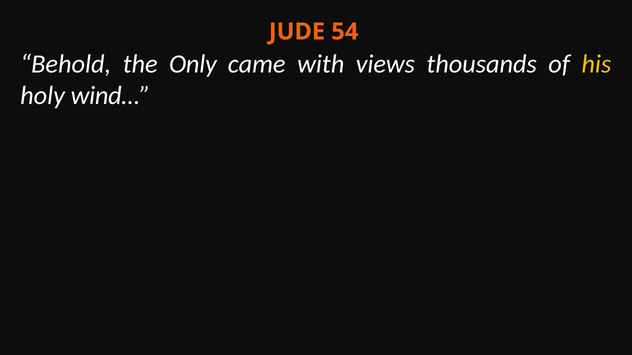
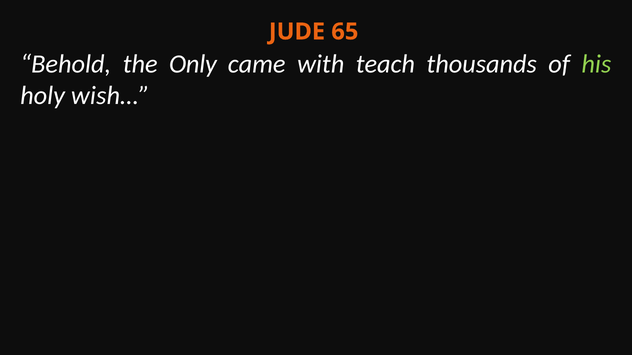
54: 54 -> 65 (345, 32)
views: views -> teach (385, 64)
his colour: yellow -> light green (596, 64)
wind…: wind… -> wish… (110, 96)
